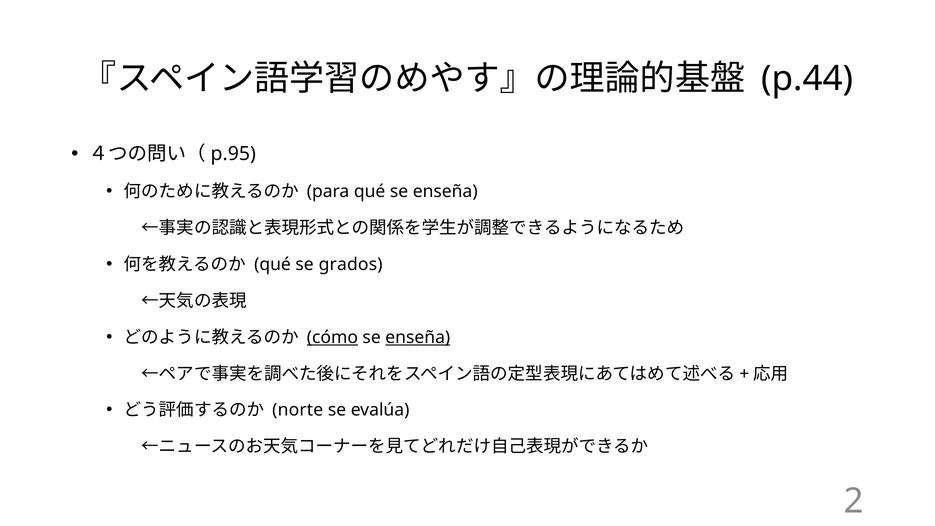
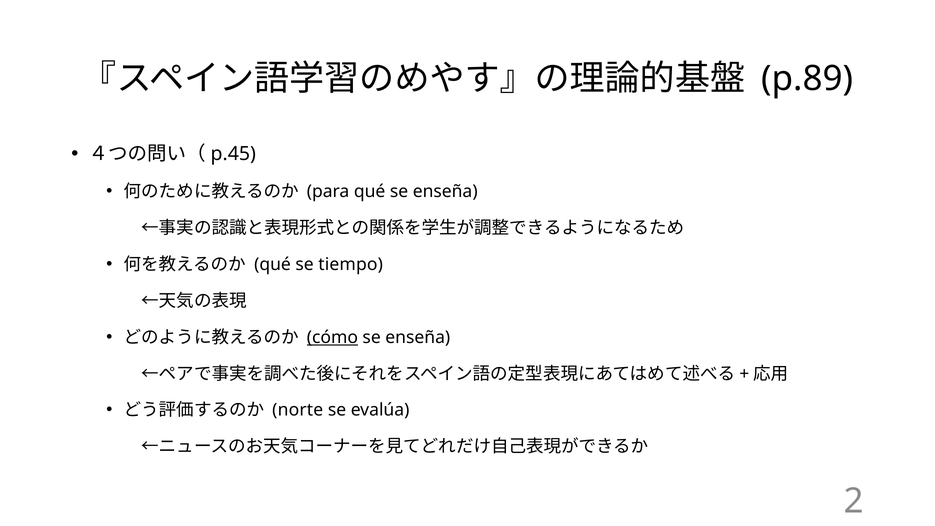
p.44: p.44 -> p.89 (807, 79)
p.95: p.95 -> p.45 (233, 154)
grados: grados -> tiempo (351, 264)
enseña underline: present -> none (418, 337)
